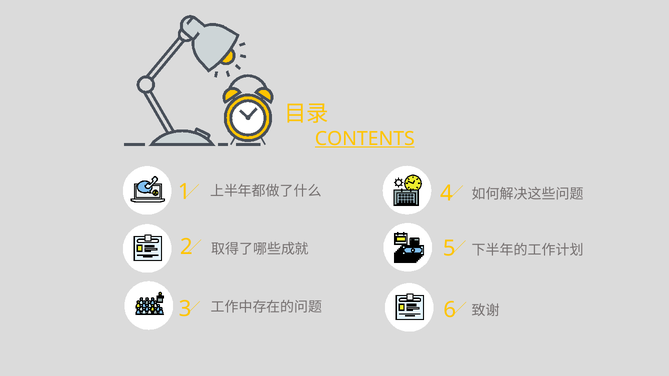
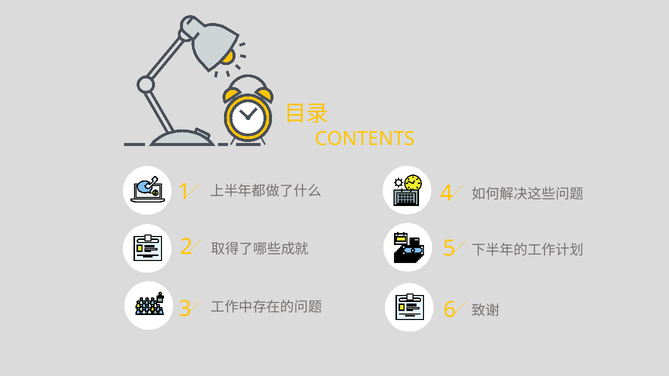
CONTENTS underline: present -> none (365, 139)
